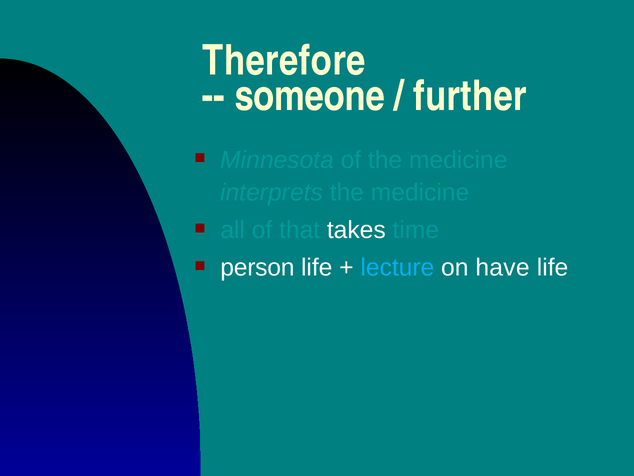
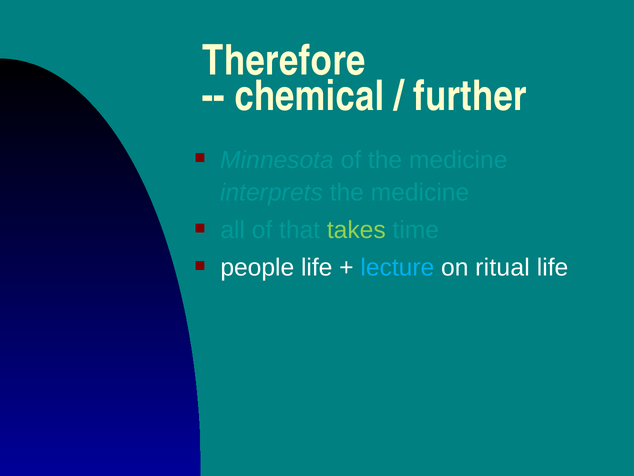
someone: someone -> chemical (309, 96)
takes colour: white -> light green (356, 230)
person: person -> people (257, 268)
have: have -> ritual (503, 268)
